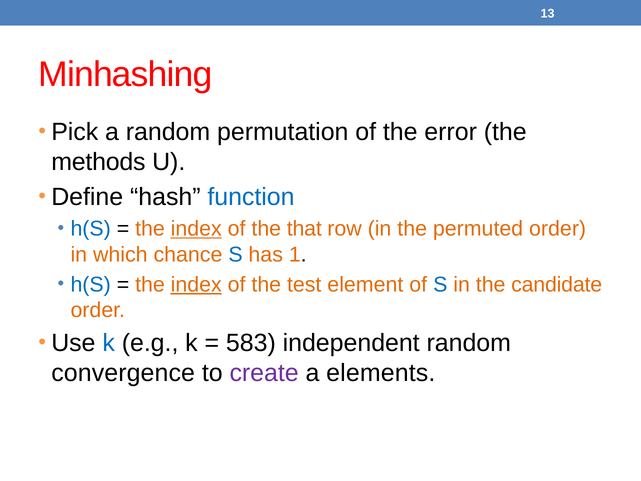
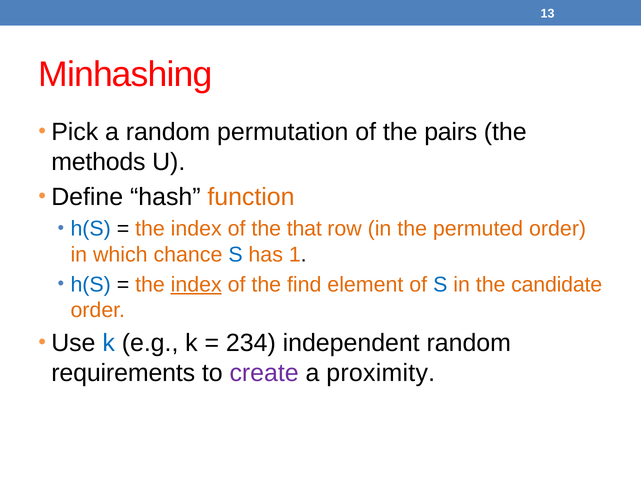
error: error -> pairs (451, 132)
function colour: blue -> orange (251, 197)
index underline: present -> none (196, 229)
test: test -> find (304, 284)
583: 583 -> 234 (251, 343)
convergence: convergence -> requirements (123, 373)
elements: elements -> proximity (381, 373)
